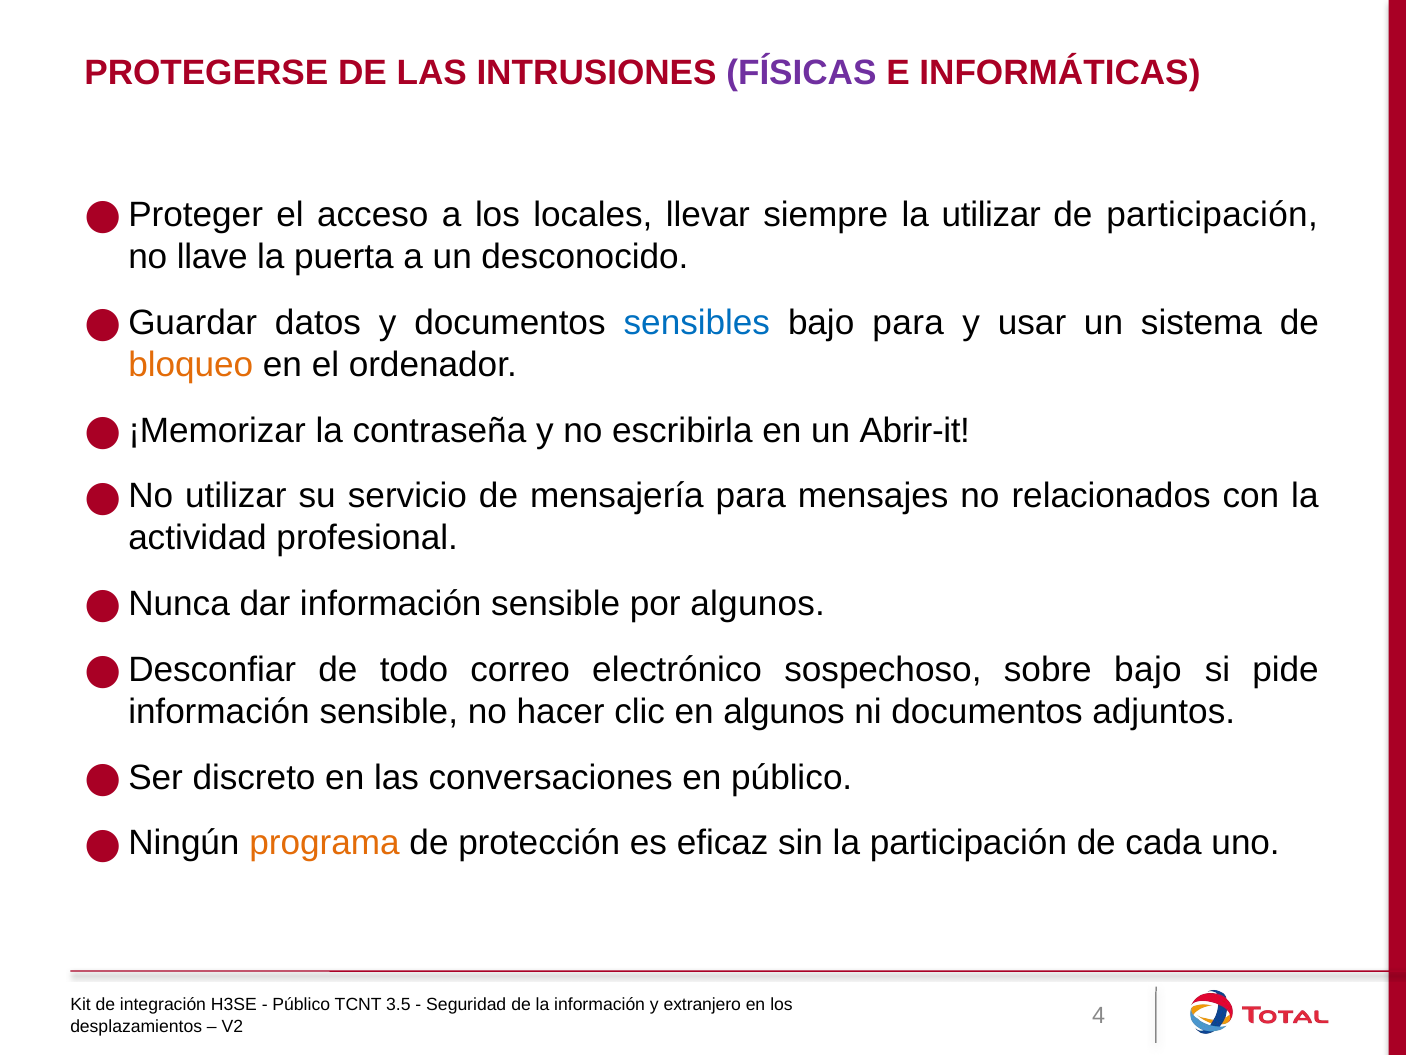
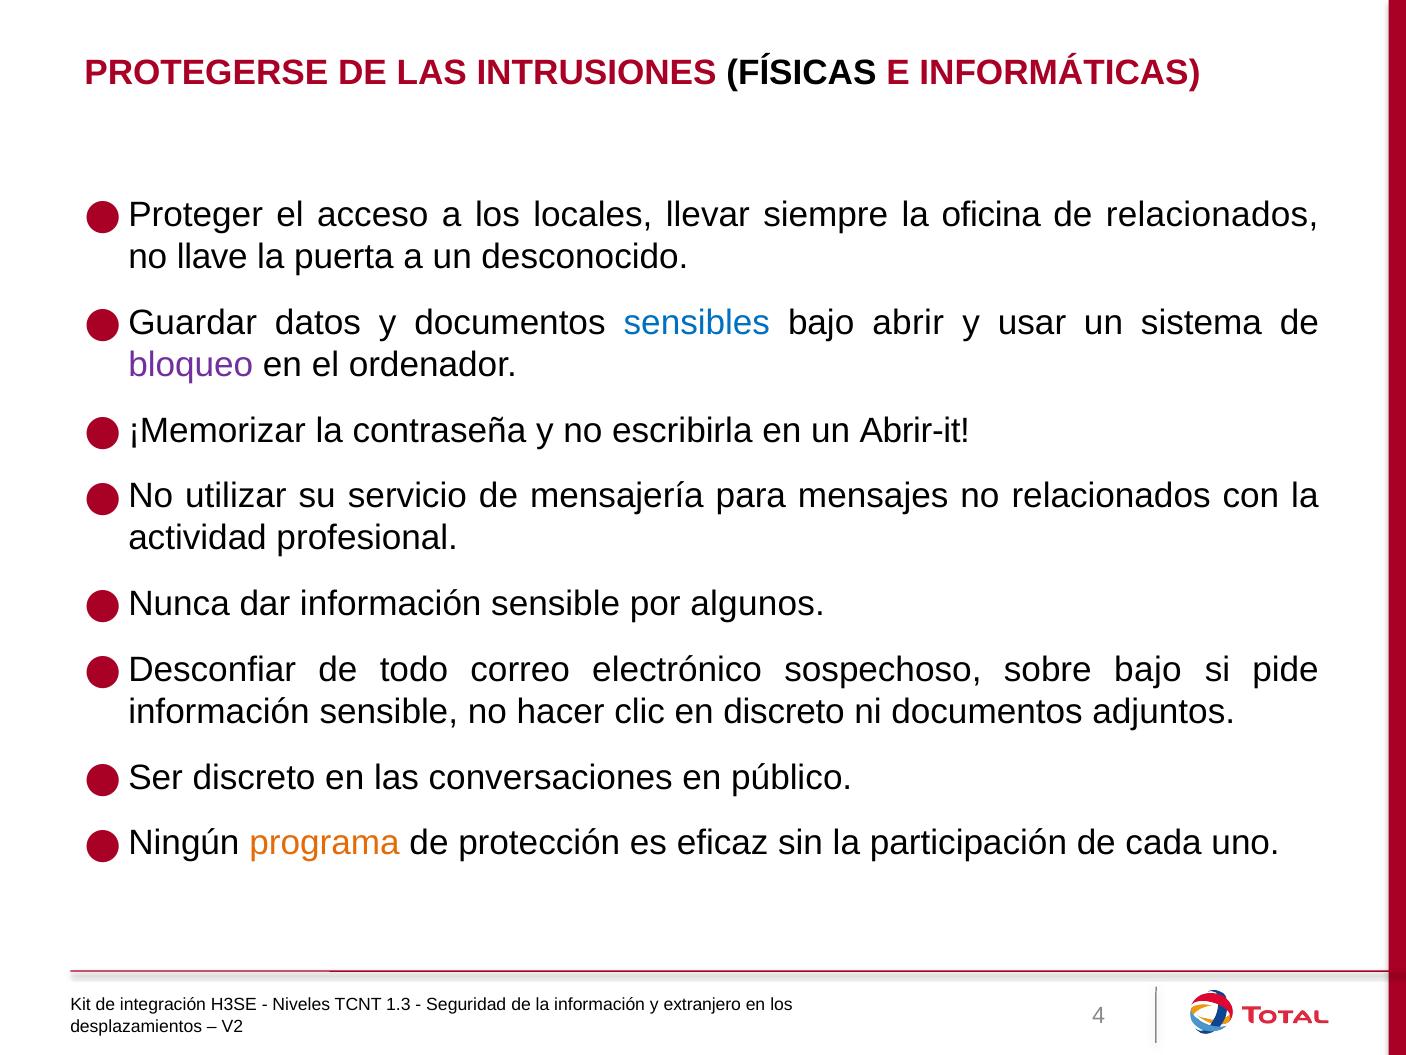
FÍSICAS colour: purple -> black (801, 73)
la utilizar: utilizar -> oficina (991, 215)
de participación: participación -> relacionados (1212, 215)
bajo para: para -> abrir (908, 322)
bloqueo colour: orange -> purple (191, 365)
en algunos: algunos -> discreto (784, 712)
Público: Público -> Niveles (301, 1005)
3.5: 3.5 -> 1.3 (398, 1005)
